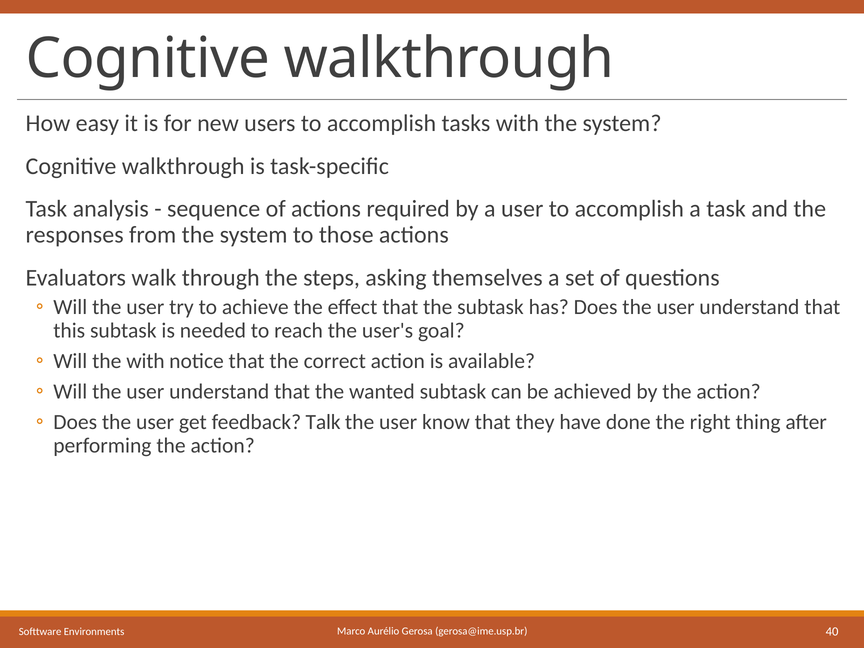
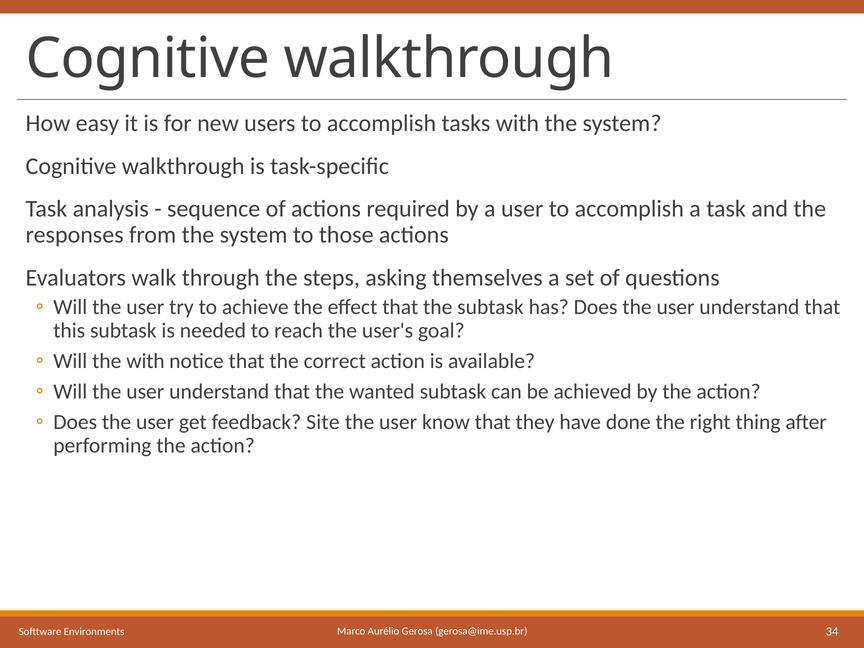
Talk: Talk -> Site (323, 422)
40: 40 -> 34 (832, 631)
